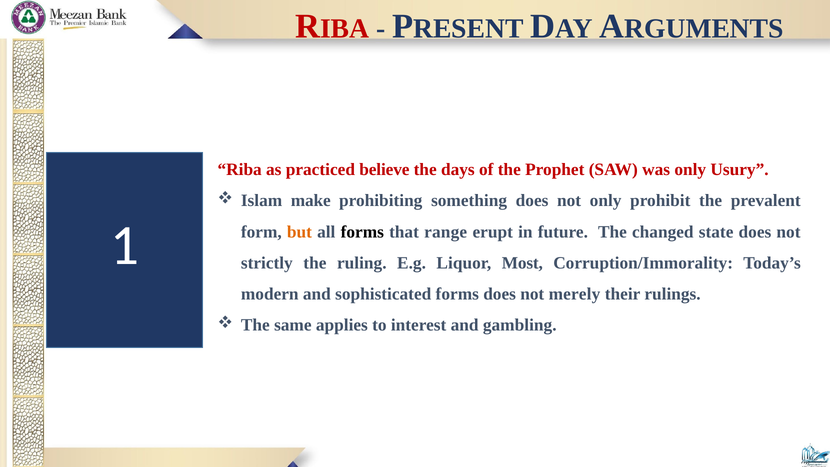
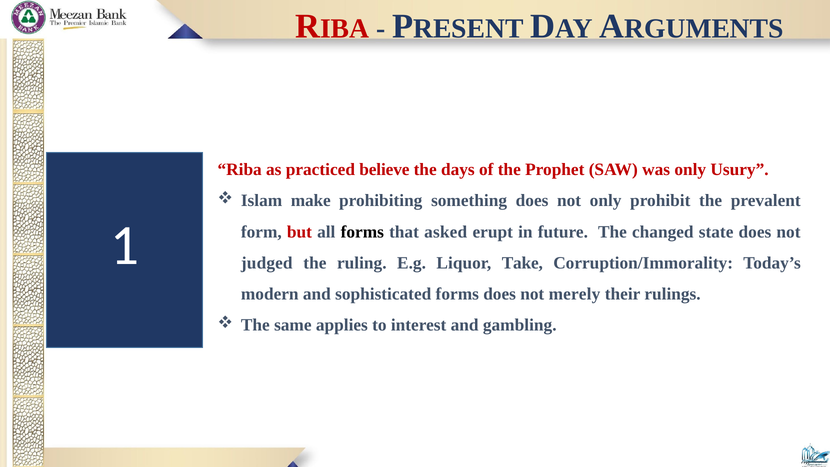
but colour: orange -> red (299, 232)
range: range -> asked (446, 232)
strictly: strictly -> judged (267, 263)
Most: Most -> Take (522, 263)
